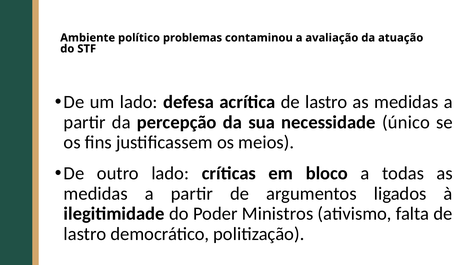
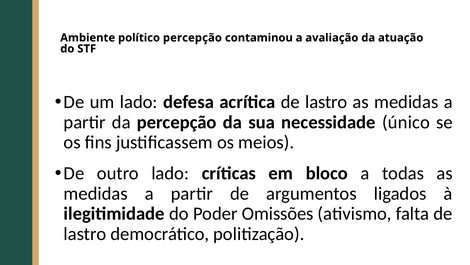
político problemas: problemas -> percepção (192, 38)
Ministros: Ministros -> Omissões (278, 213)
